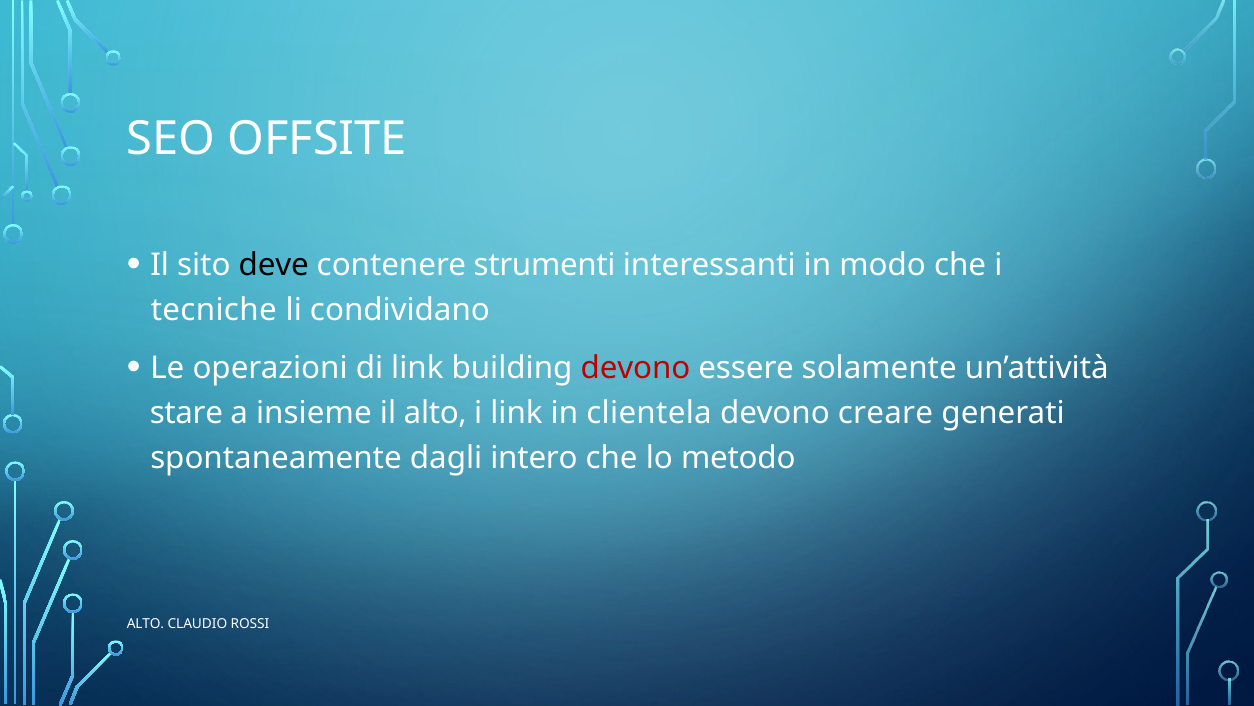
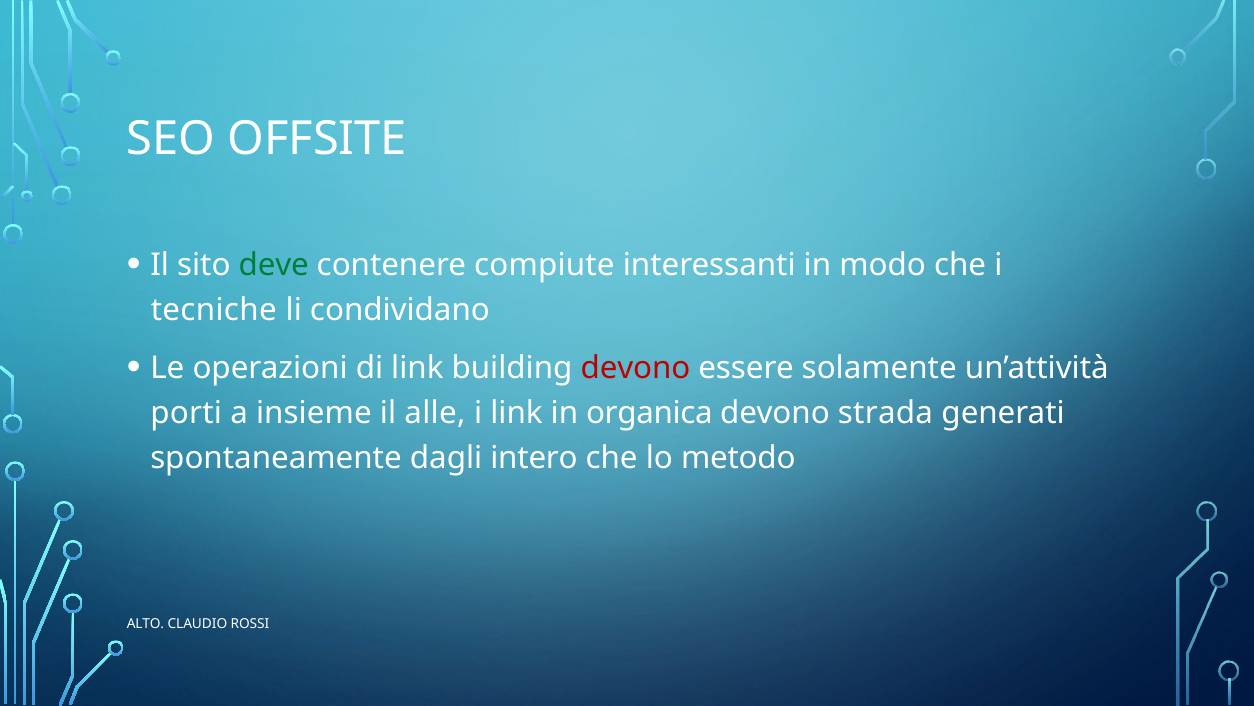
deve colour: black -> green (274, 265)
strumenti: strumenti -> compiute (544, 265)
stare: stare -> porti (186, 413)
il alto: alto -> alle (435, 413)
clientela: clientela -> organica (649, 413)
creare: creare -> strada (885, 413)
